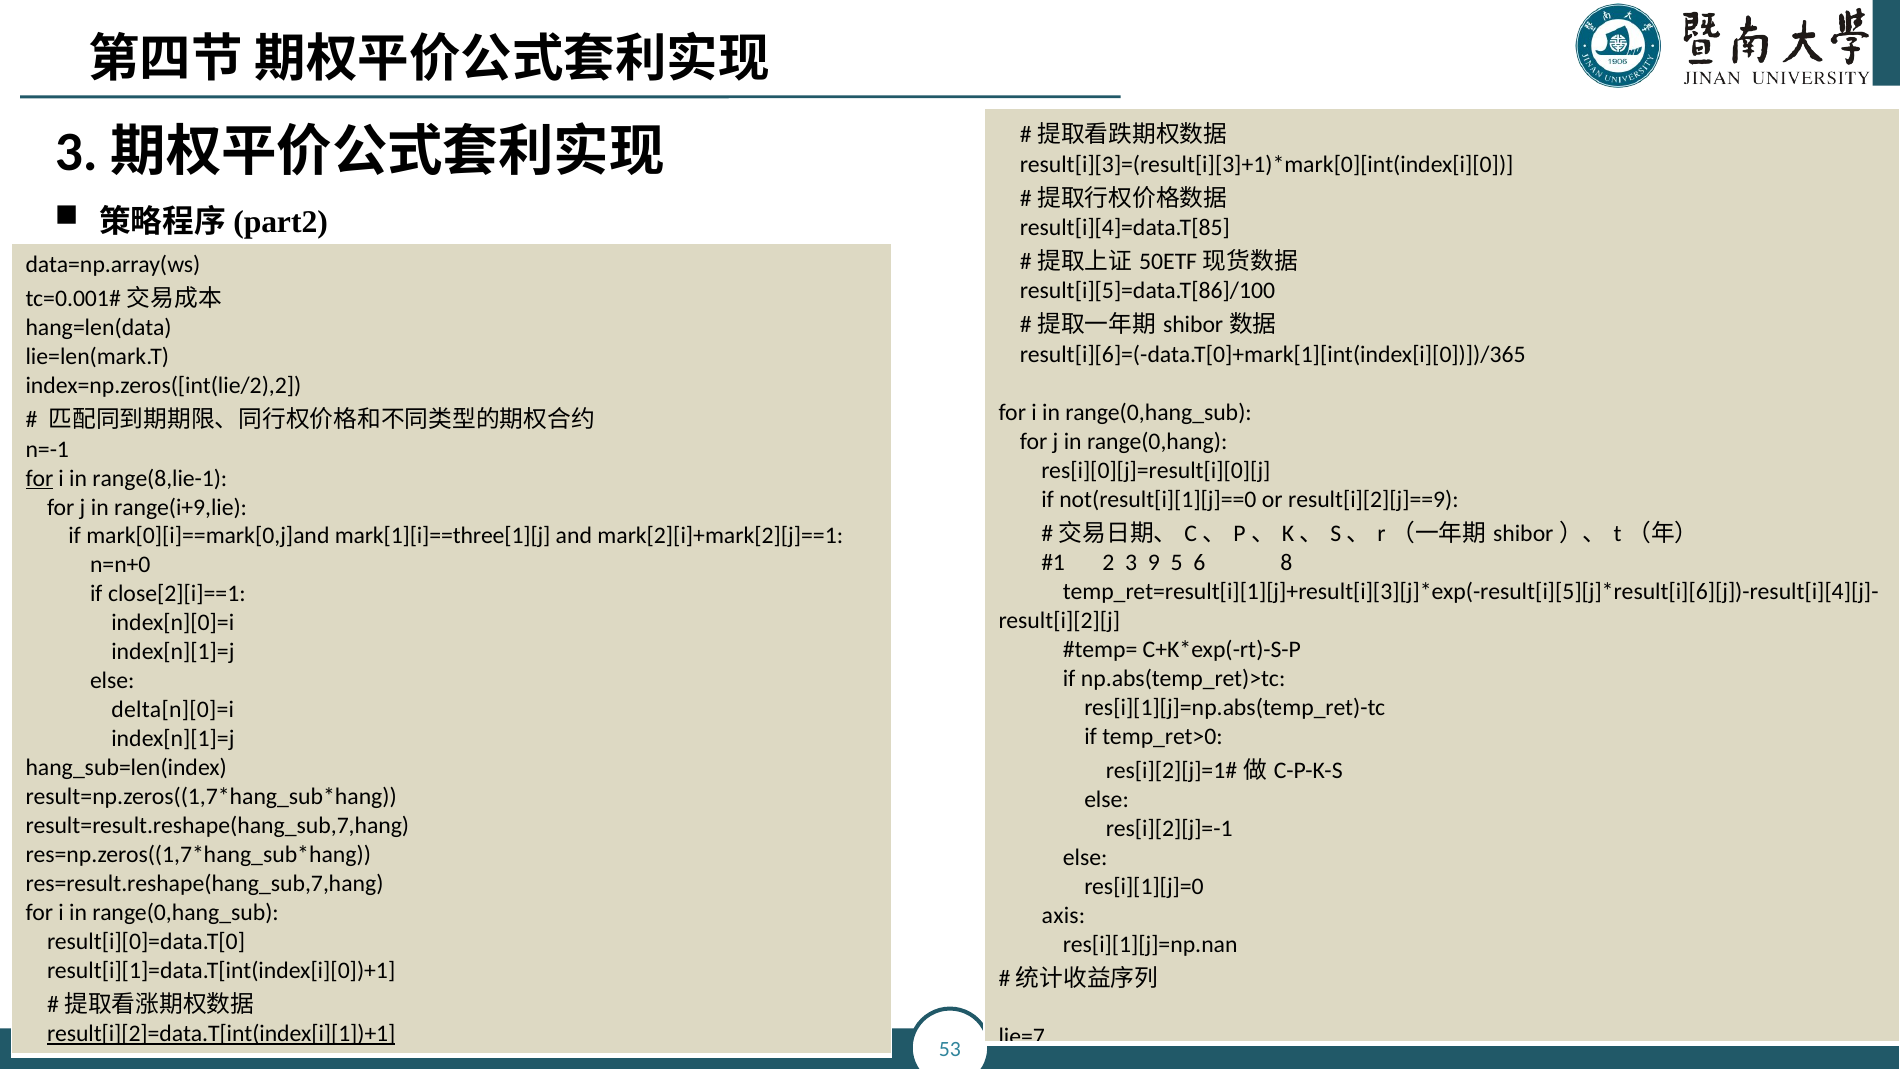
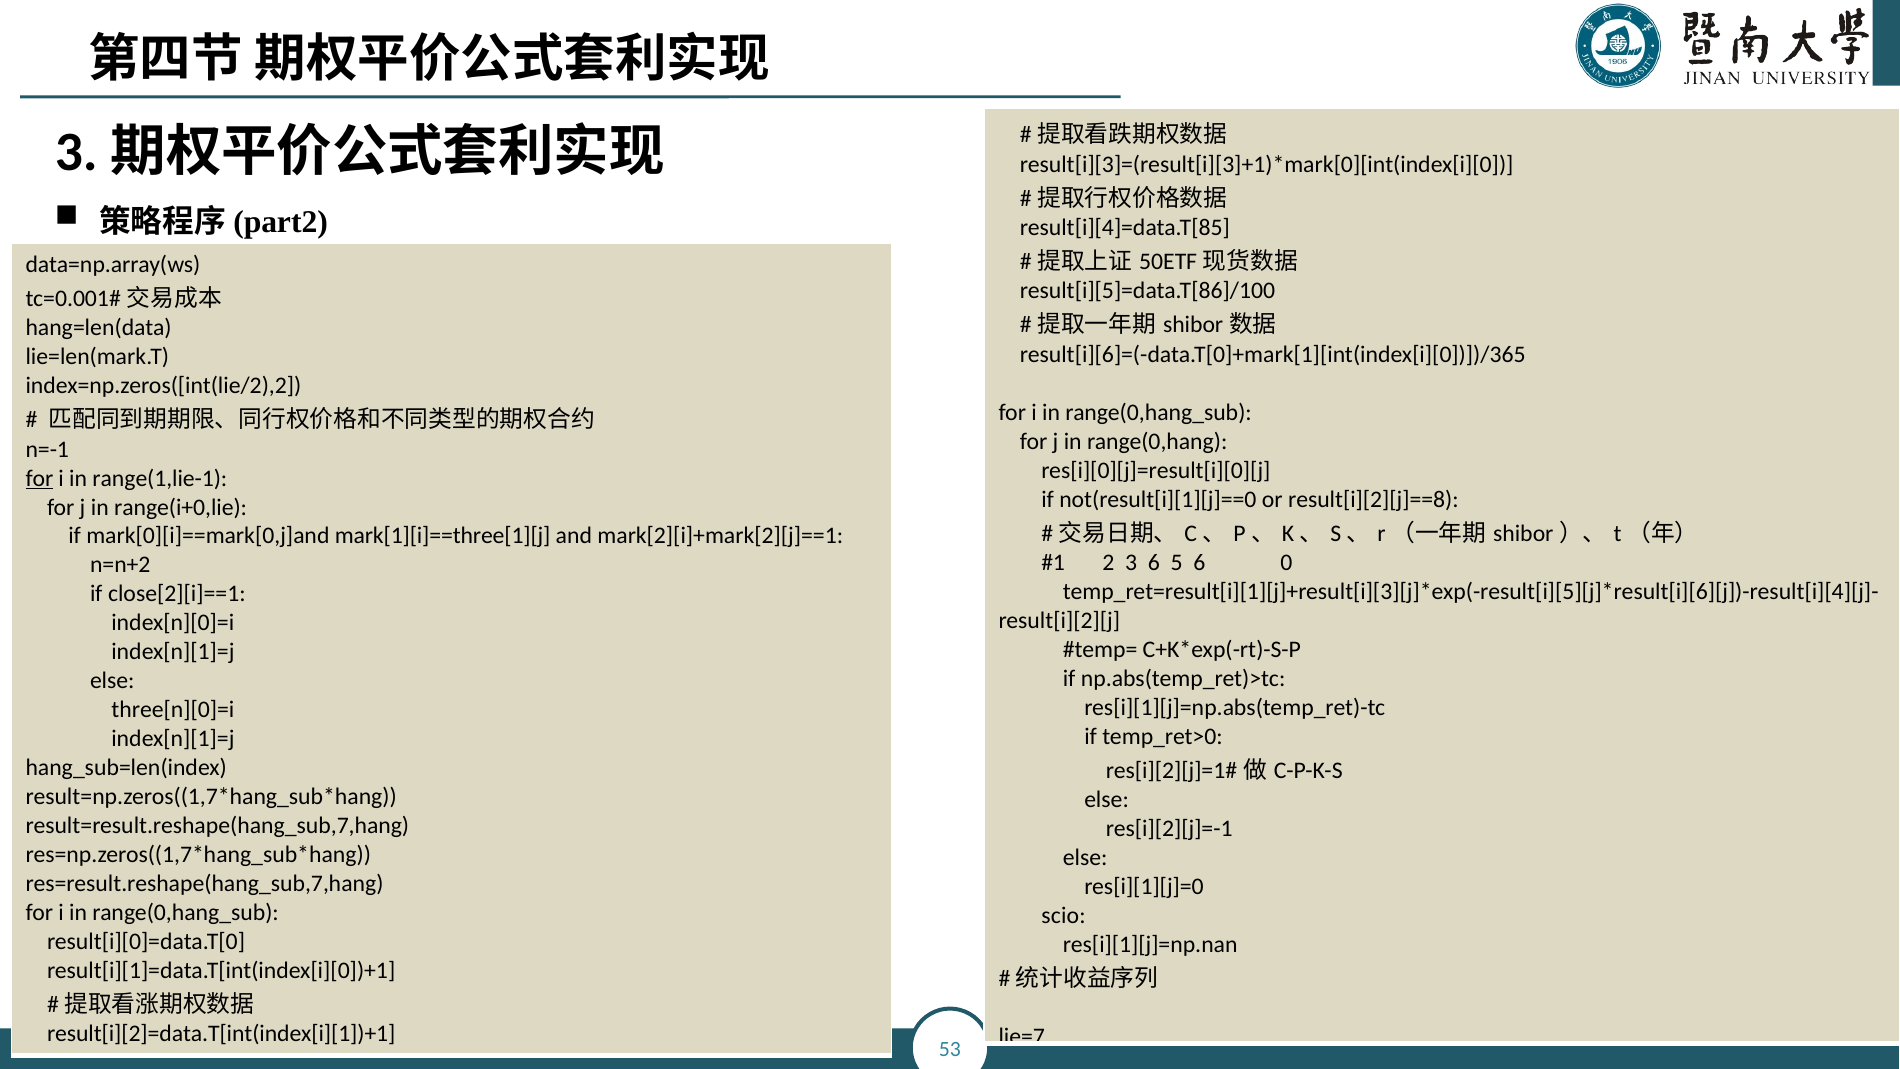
range(8,lie-1: range(8,lie-1 -> range(1,lie-1 (160, 478)
result[i][2][j]==9: result[i][2][j]==9 -> result[i][2][j]==8 (1373, 499)
range(i+9,lie: range(i+9,lie -> range(i+0,lie (181, 507)
3 9: 9 -> 6 (1154, 563)
8: 8 -> 0 (1286, 563)
n=n+0: n=n+0 -> n=n+2 (120, 565)
delta[n][0]=i: delta[n][0]=i -> three[n][0]=i (173, 710)
axis: axis -> scio (1064, 916)
result[i][2]=data.T[int(index[i][1])+1 underline: present -> none (221, 1034)
